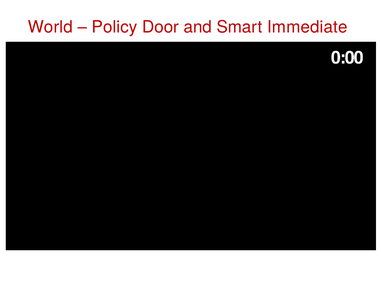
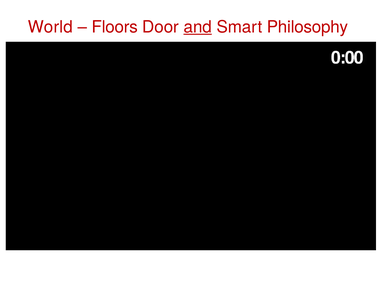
Policy: Policy -> Floors (115, 27)
and underline: none -> present (198, 27)
Immediate: Immediate -> Philosophy (307, 27)
